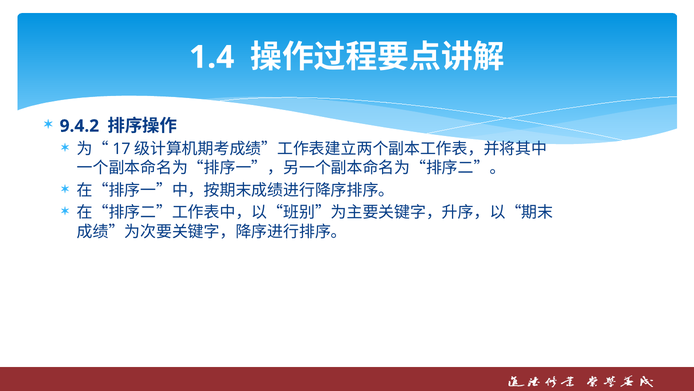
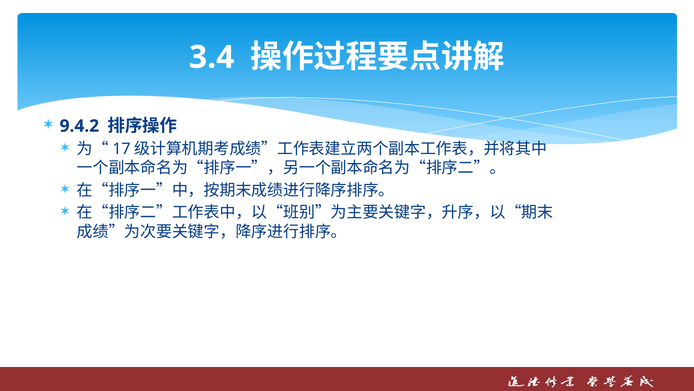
1.4: 1.4 -> 3.4 (212, 57)
